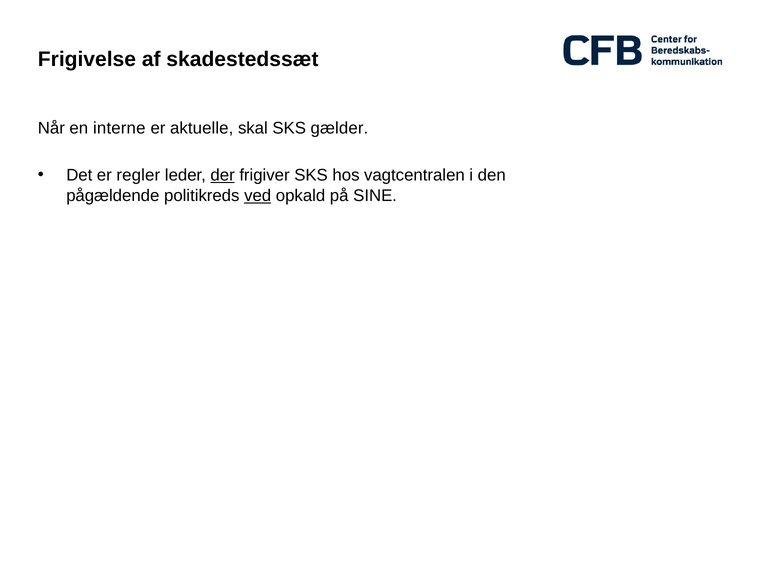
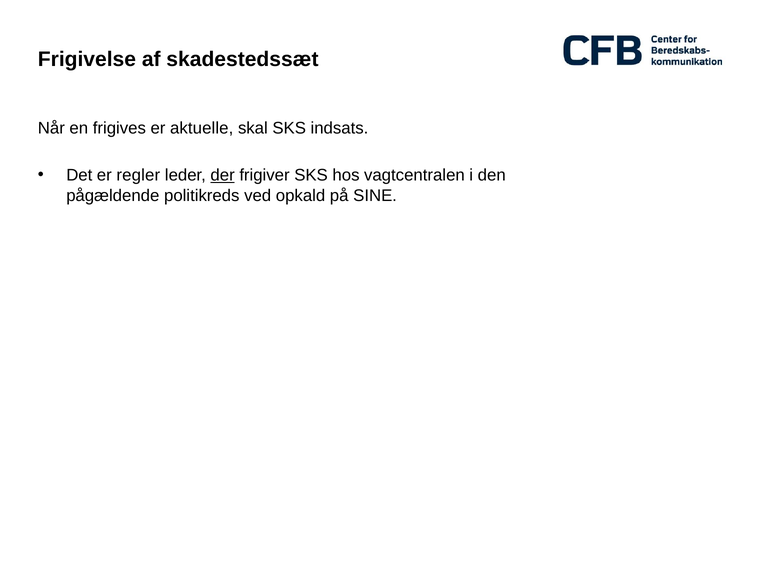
interne: interne -> frigives (119, 128)
gælder: gælder -> indsats (339, 128)
ved underline: present -> none (258, 195)
